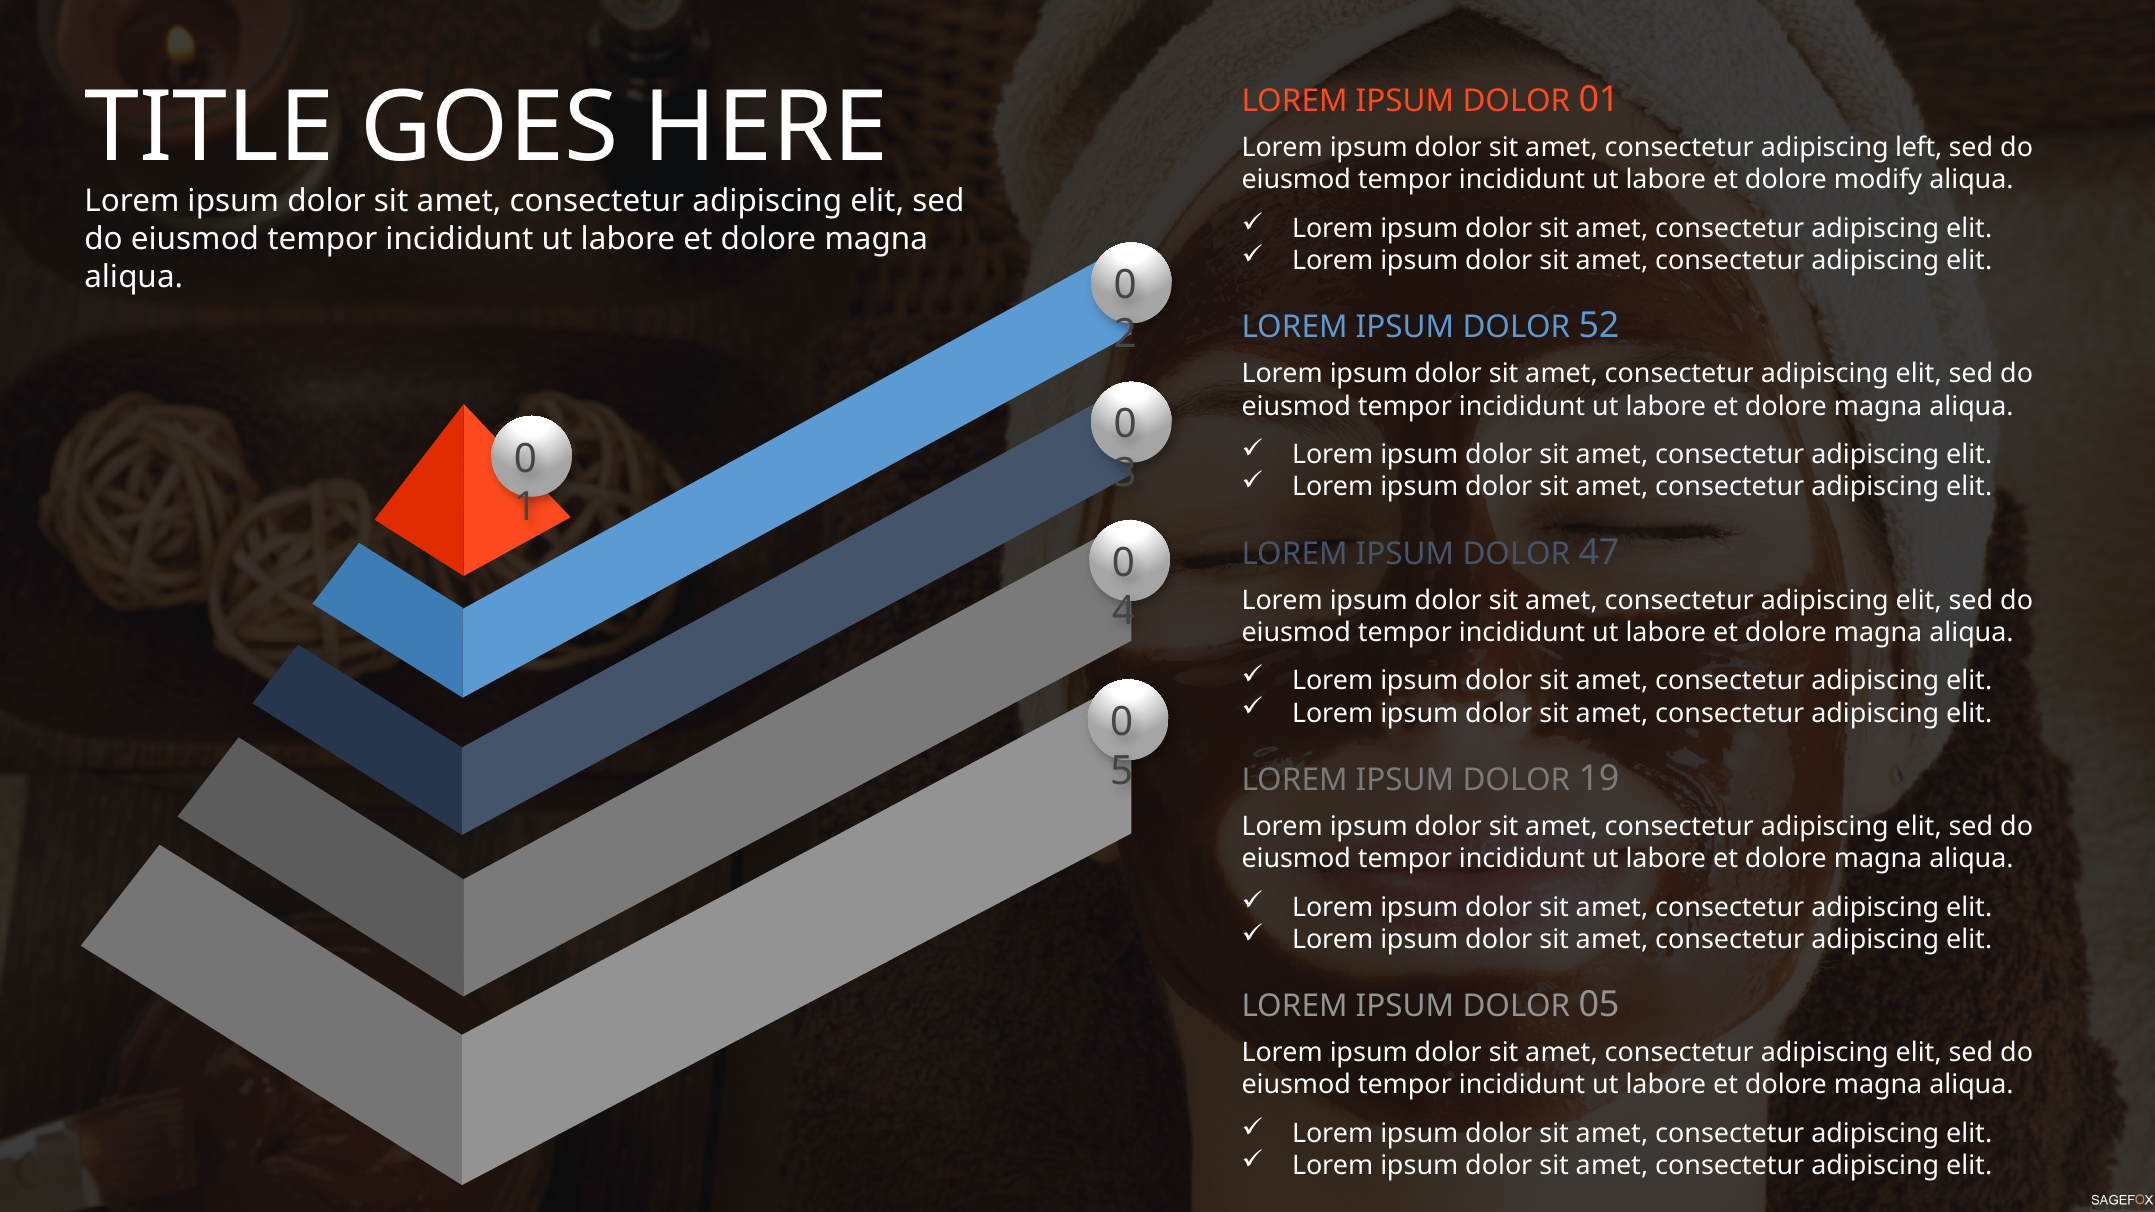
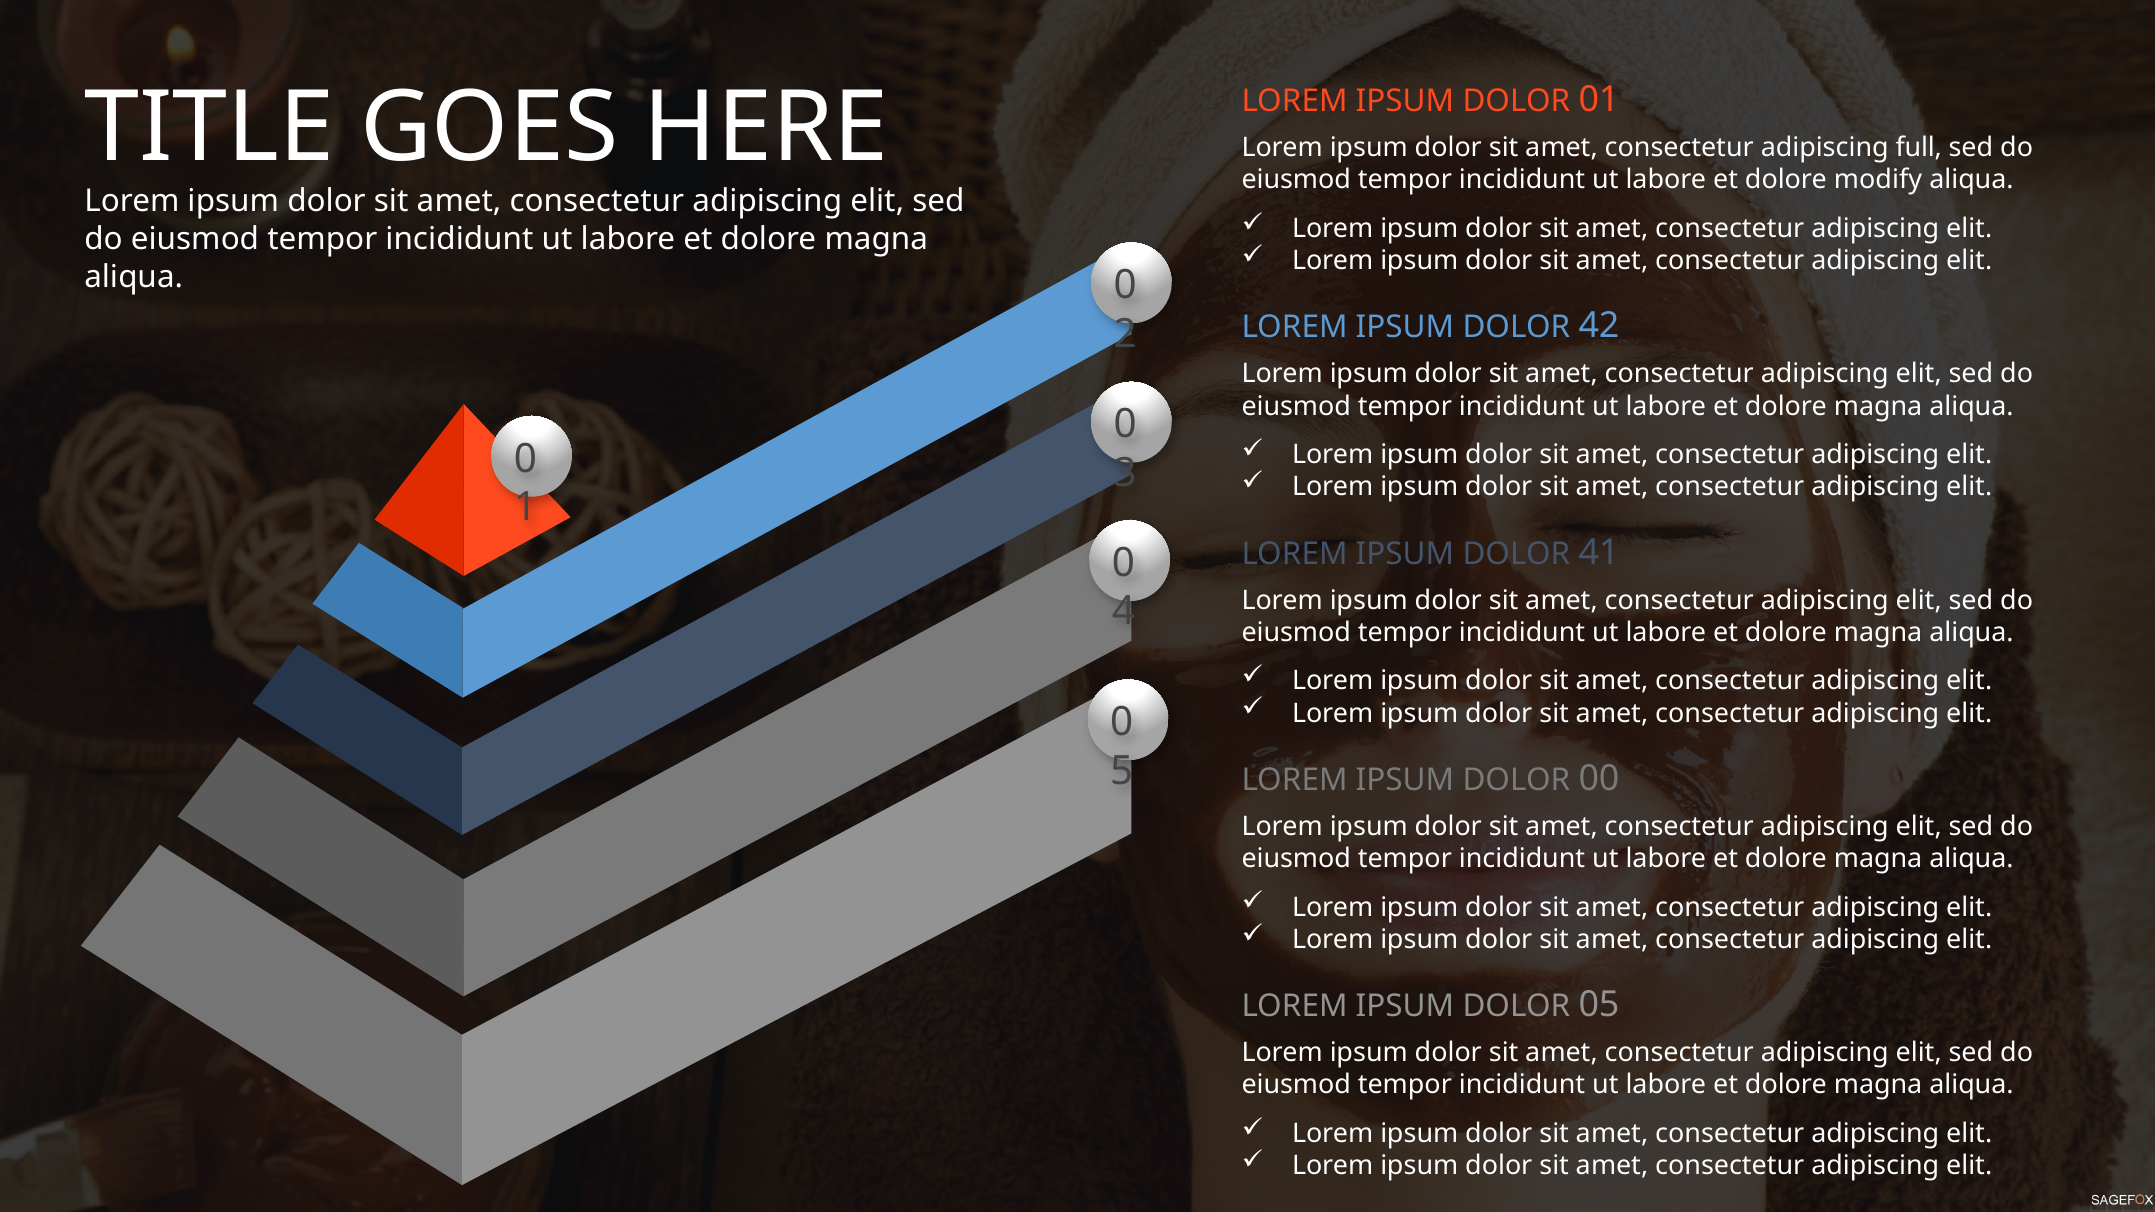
left: left -> full (1919, 148)
52: 52 -> 42 (1599, 326)
47: 47 -> 41 (1599, 552)
19: 19 -> 00 (1599, 779)
